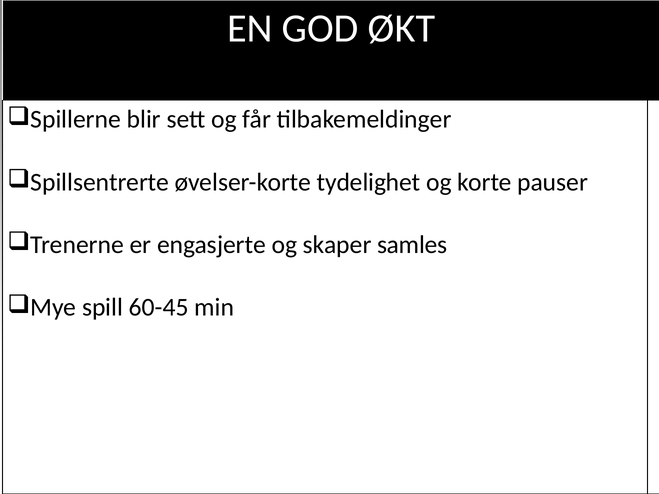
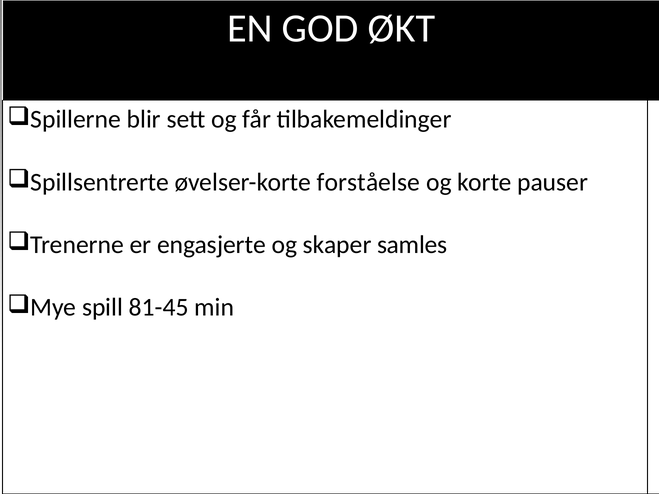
tydelighet: tydelighet -> forståelse (368, 182)
60-45: 60-45 -> 81-45 (159, 307)
